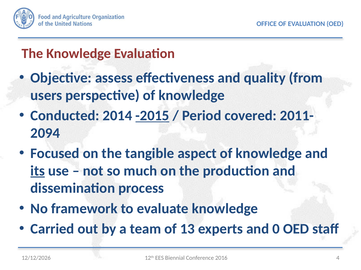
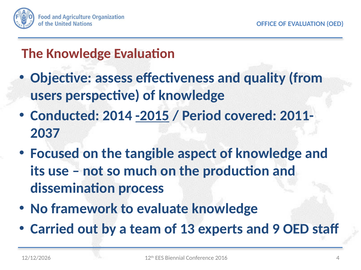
2094: 2094 -> 2037 (45, 133)
its underline: present -> none (38, 171)
0: 0 -> 9 (276, 229)
